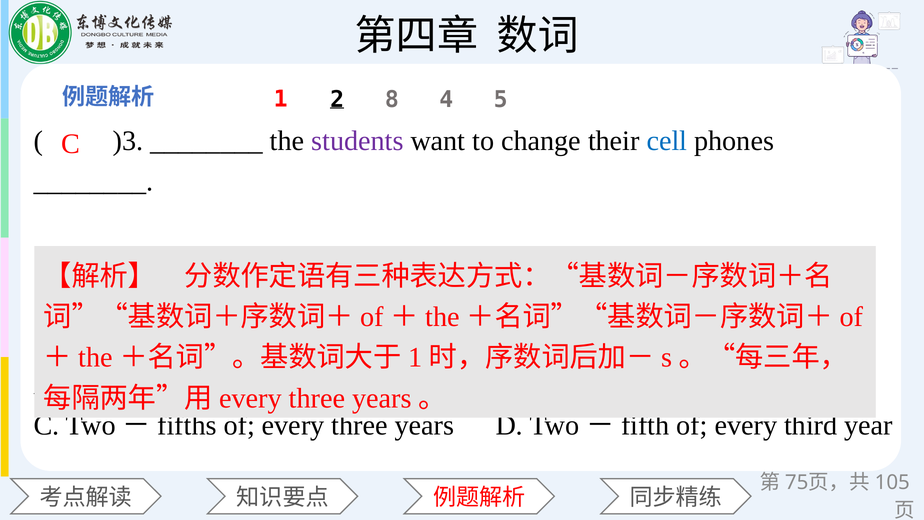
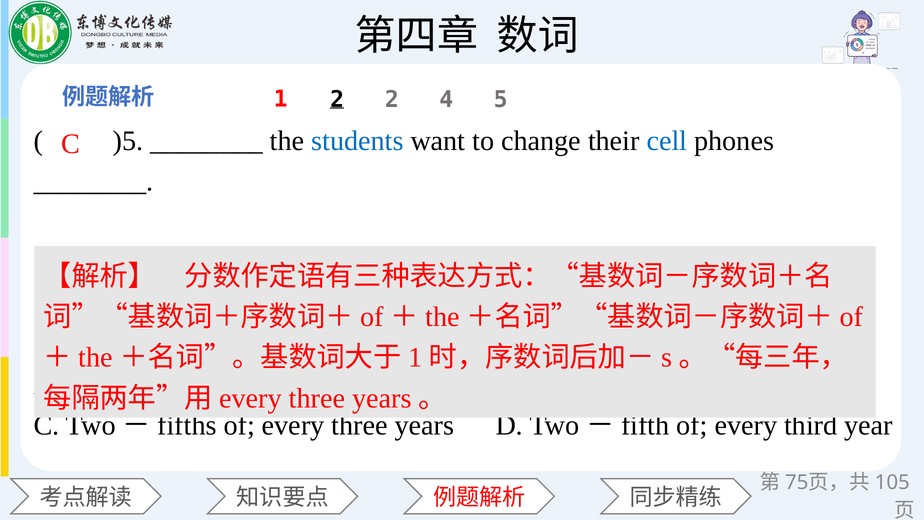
2 8: 8 -> 2 (392, 100)
)3: )3 -> )5 (128, 141)
students colour: purple -> blue (357, 141)
